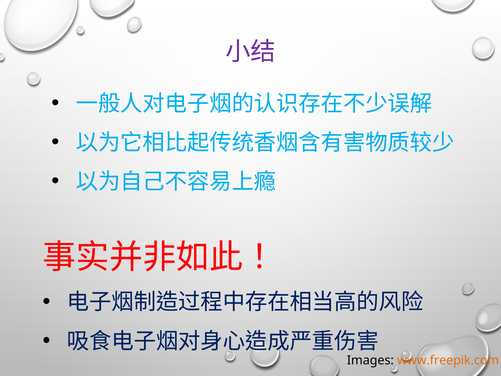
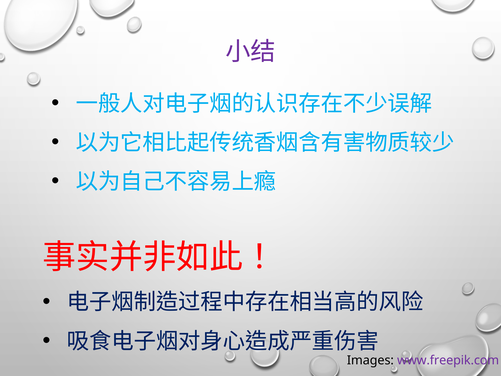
www.freepik.com colour: orange -> purple (448, 360)
